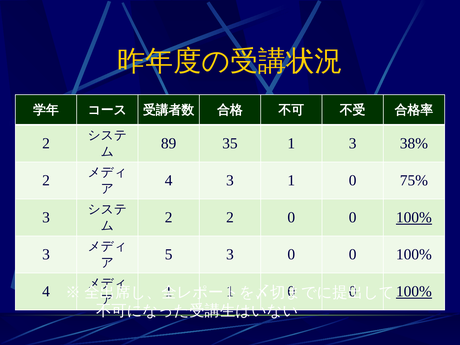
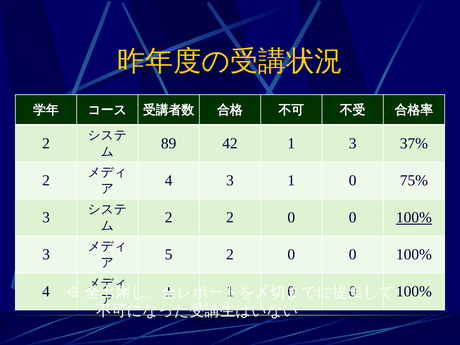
35: 35 -> 42 (230, 144)
38%: 38% -> 37% (414, 144)
5 3: 3 -> 2 (230, 255)
100% underline: present -> none (414, 292)
